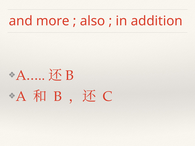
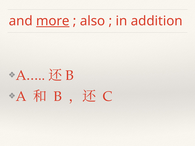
more underline: none -> present (53, 21)
